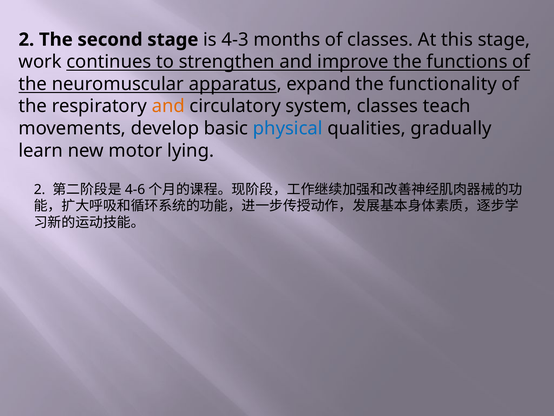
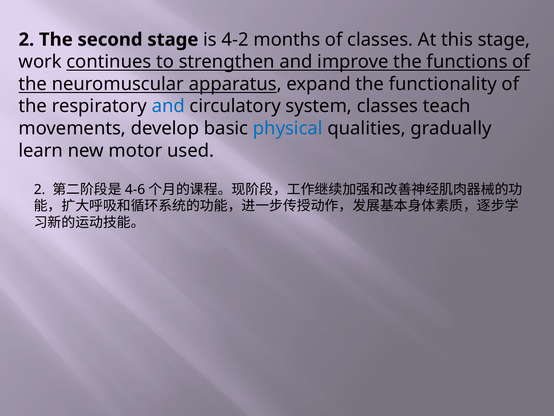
4-3: 4-3 -> 4-2 (235, 40)
and colour: orange -> blue (168, 106)
lying: lying -> used (191, 150)
